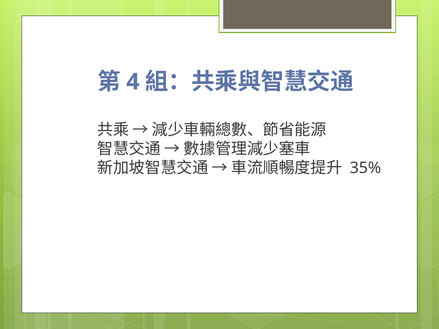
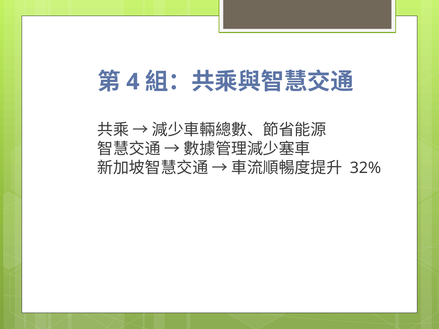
35%: 35% -> 32% (365, 168)
